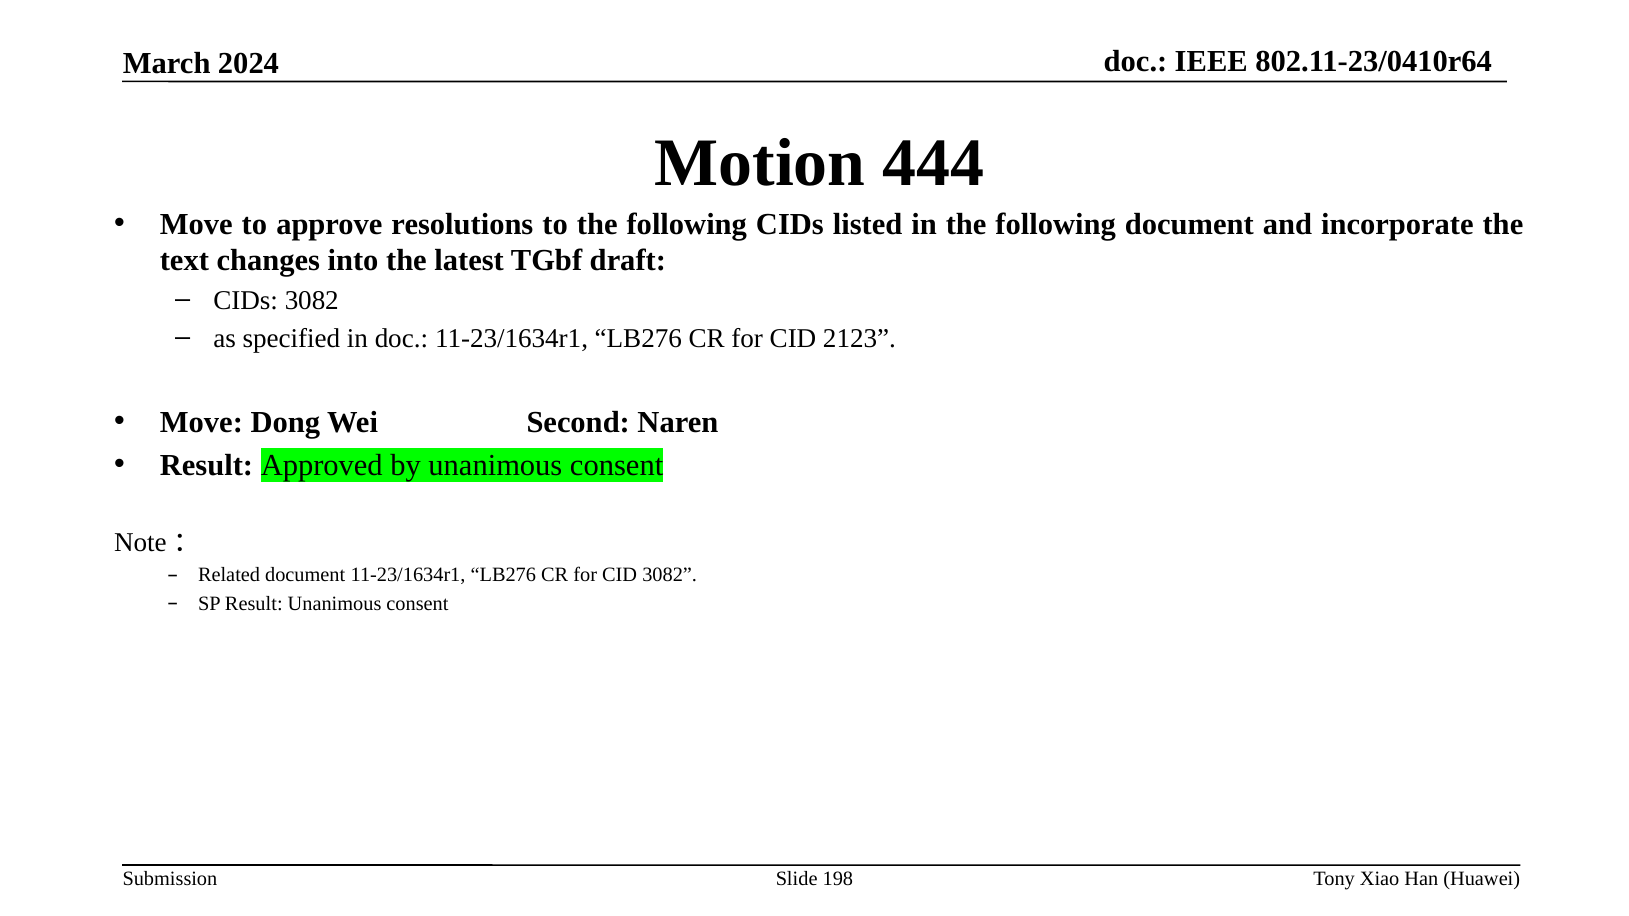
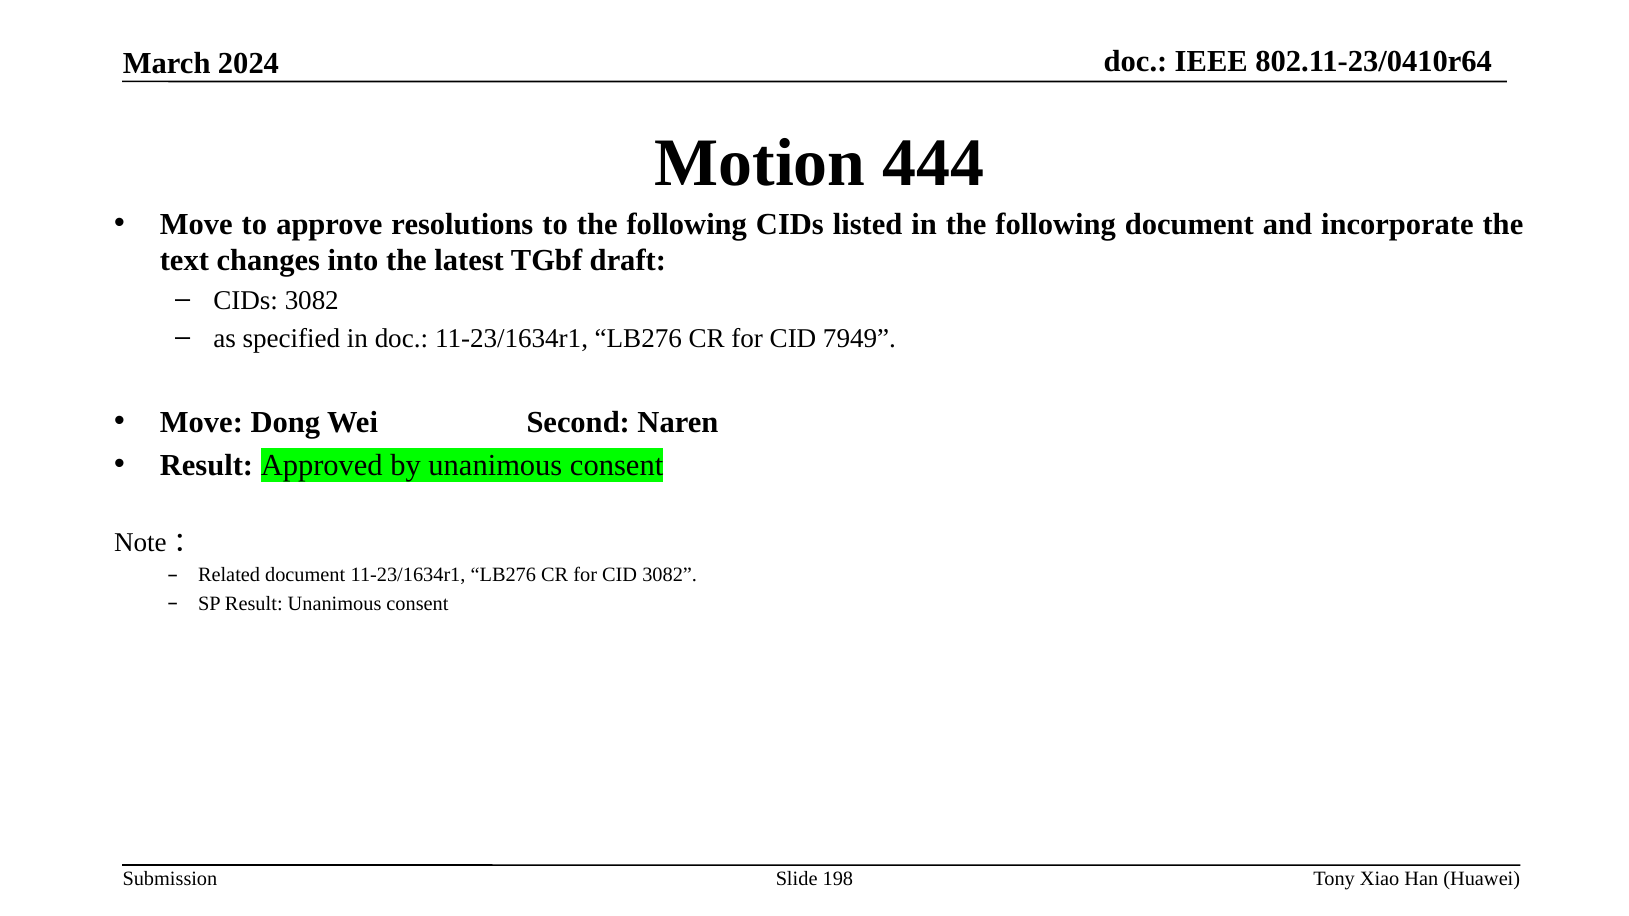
2123: 2123 -> 7949 (859, 339)
